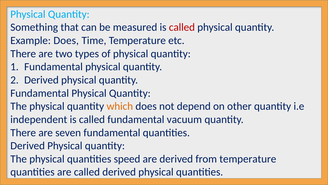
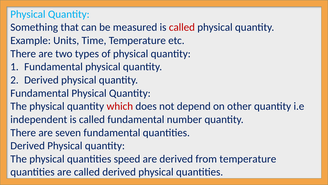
Example Does: Does -> Units (66, 40)
which colour: orange -> red (120, 106)
vacuum: vacuum -> number (184, 119)
